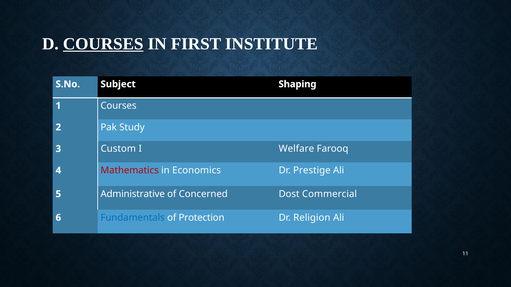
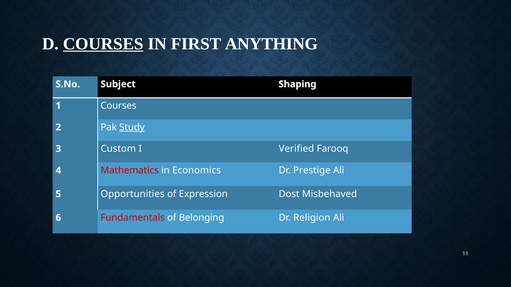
INSTITUTE: INSTITUTE -> ANYTHING (271, 44)
Study underline: none -> present (132, 127)
Welfare: Welfare -> Verified (296, 149)
Administrative: Administrative -> Opportunities (133, 194)
Concerned: Concerned -> Expression (203, 194)
Commercial: Commercial -> Misbehaved (330, 194)
Fundamentals colour: blue -> red (133, 218)
Protection: Protection -> Belonging (202, 218)
